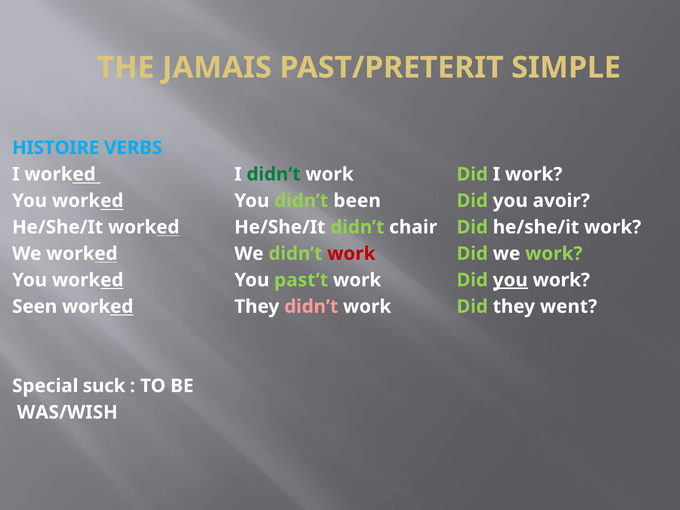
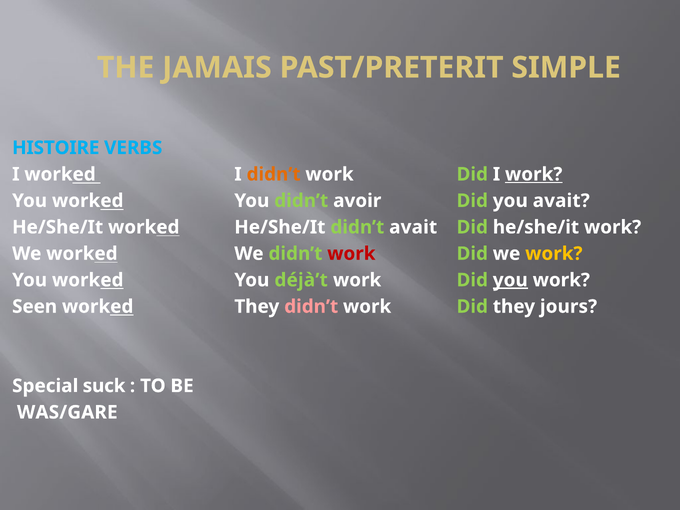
didn’t colour: green -> orange (274, 174)
work underline: none -> present (534, 174)
been: been -> avoir (357, 201)
you avoir: avoir -> avait (561, 201)
didn’t chair: chair -> avait (413, 227)
work colour: light green -> yellow (554, 254)
past’t: past’t -> déjà’t (301, 280)
went: went -> jours (569, 307)
WAS/WISH: WAS/WISH -> WAS/GARE (67, 412)
